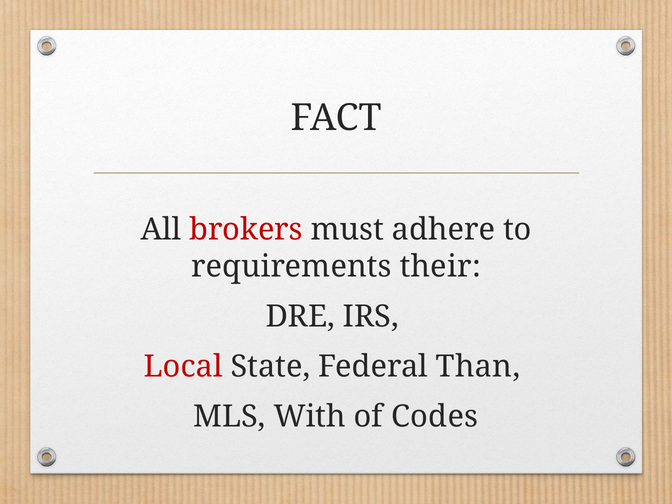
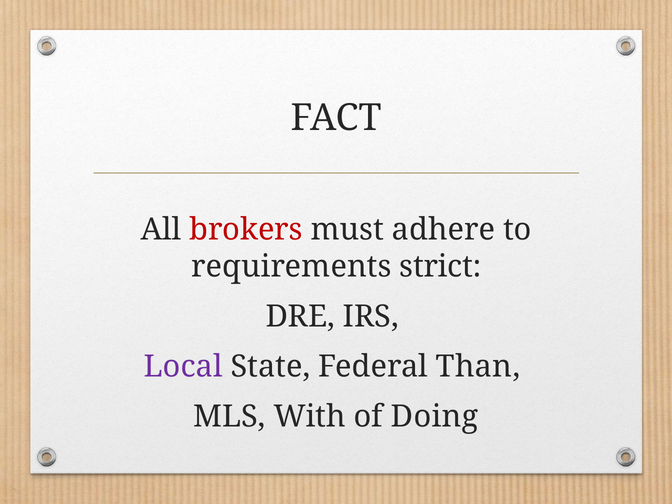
their: their -> strict (441, 267)
Local colour: red -> purple (183, 367)
Codes: Codes -> Doing (435, 417)
